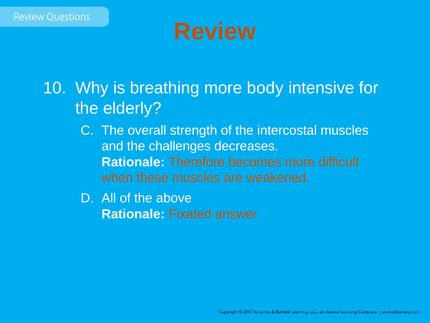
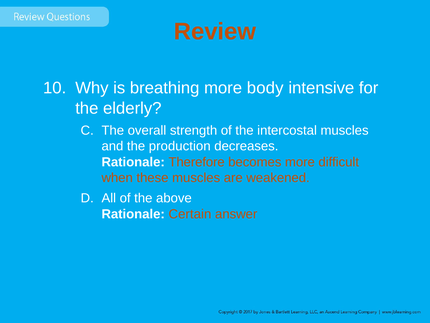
challenges: challenges -> production (180, 146)
Fixated: Fixated -> Certain (190, 214)
